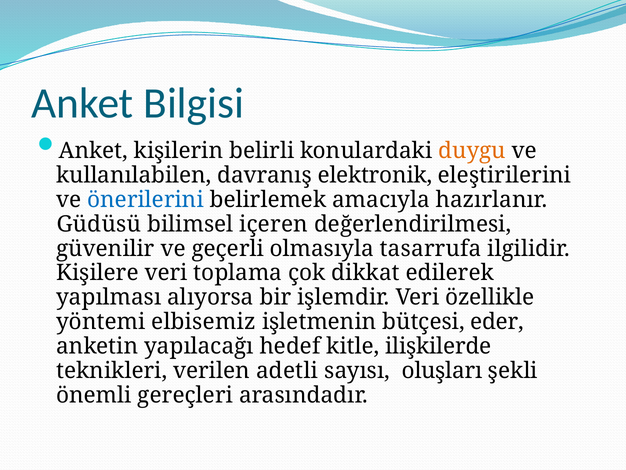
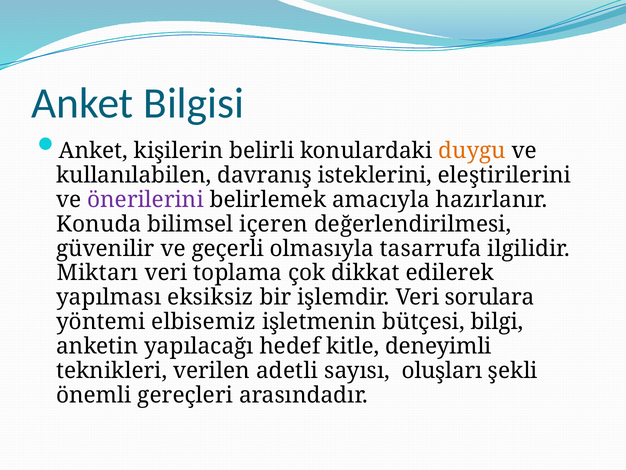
elektronik: elektronik -> isteklerini (375, 175)
önerilerini colour: blue -> purple (146, 200)
Güdüsü: Güdüsü -> Konuda (99, 224)
Kişilere: Kişilere -> Miktarı (97, 273)
alıyorsa: alıyorsa -> eksiksiz (210, 297)
özellikle: özellikle -> sorulara (490, 297)
eder: eder -> bilgi (497, 322)
ilişkilerde: ilişkilerde -> deneyimli (438, 346)
